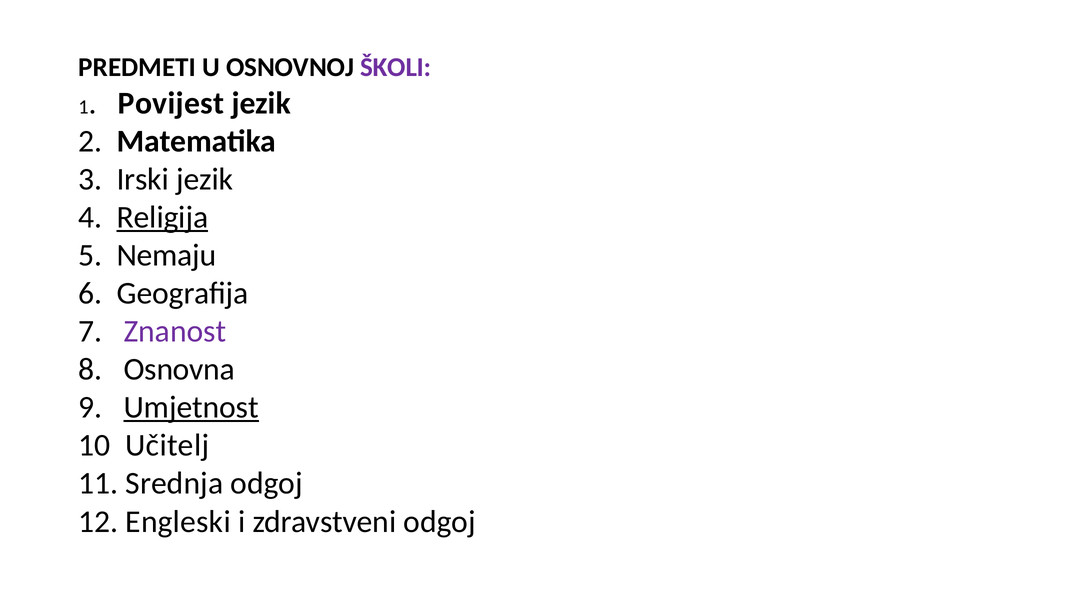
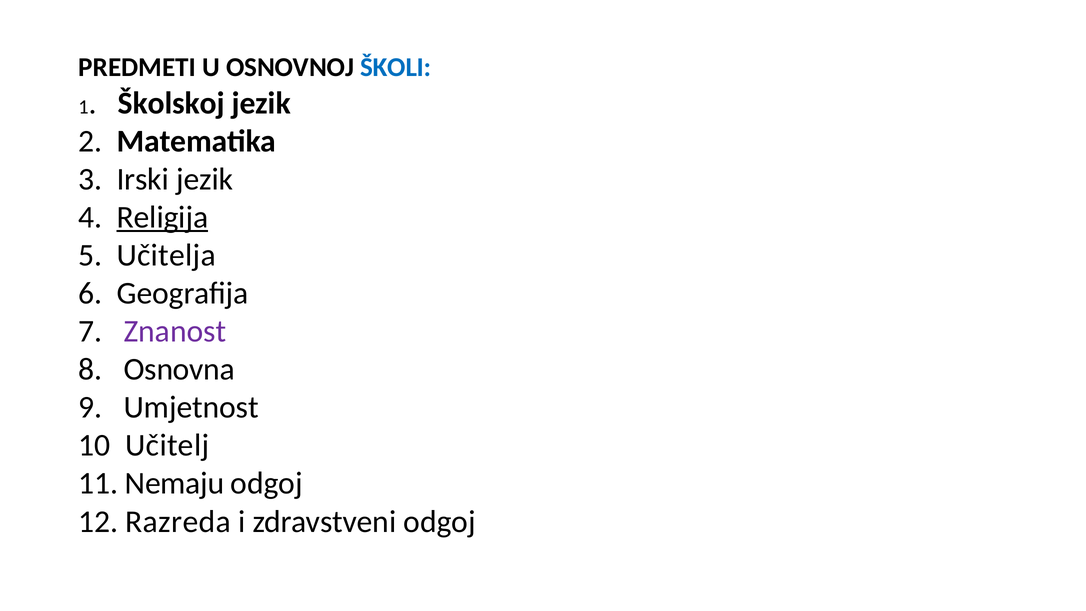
ŠKOLI colour: purple -> blue (396, 68)
Povijest: Povijest -> Školskoj (171, 103)
Nemaju: Nemaju -> Učitelja (166, 255)
Umjetnost underline: present -> none (191, 407)
Srednja: Srednja -> Nemaju (175, 483)
Engleski: Engleski -> Razreda (178, 521)
